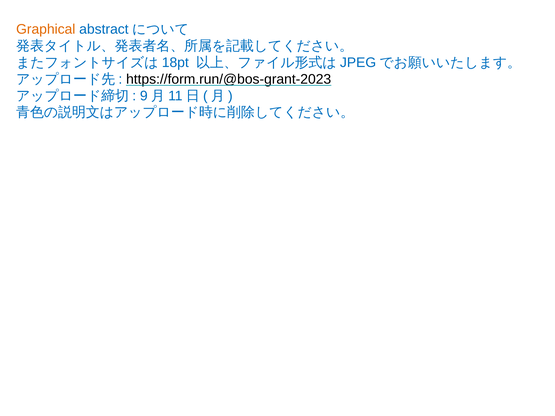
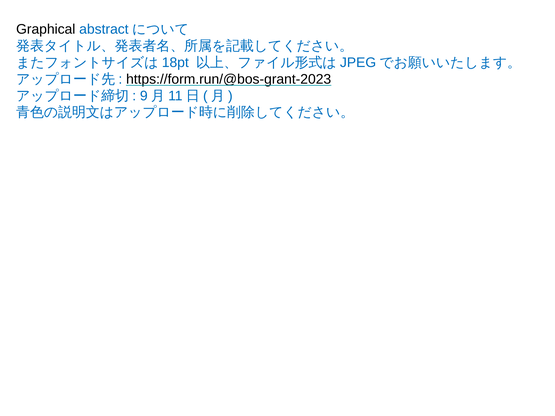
Graphical colour: orange -> black (46, 29)
